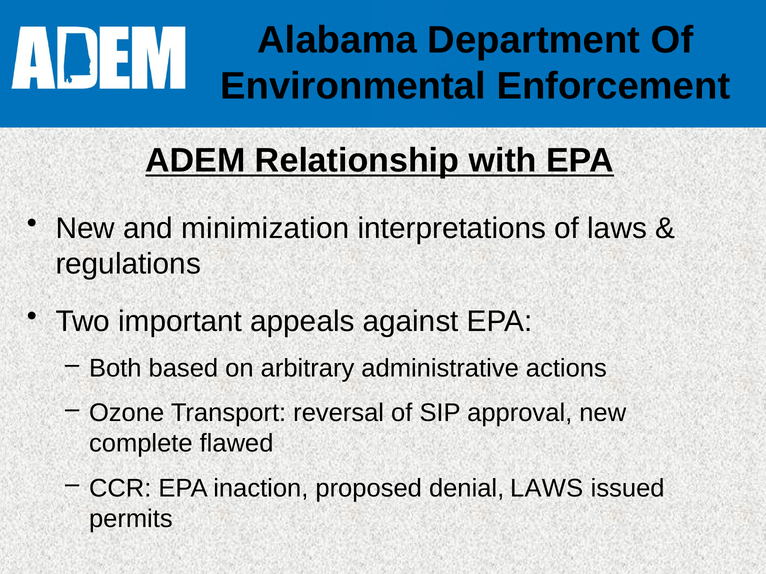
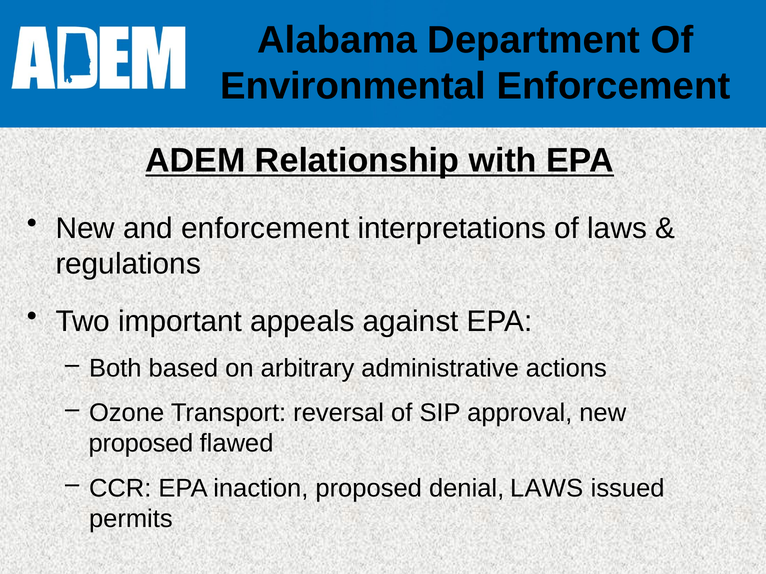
and minimization: minimization -> enforcement (265, 229)
complete: complete -> proposed (141, 444)
